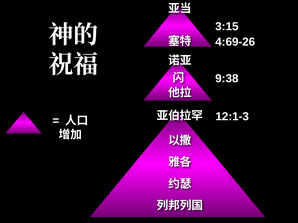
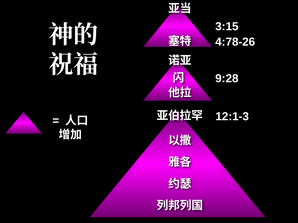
4:69-26: 4:69-26 -> 4:78-26 (235, 42)
9:38: 9:38 -> 9:28 (227, 79)
